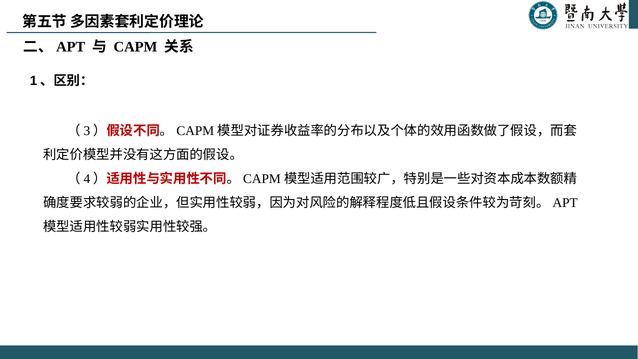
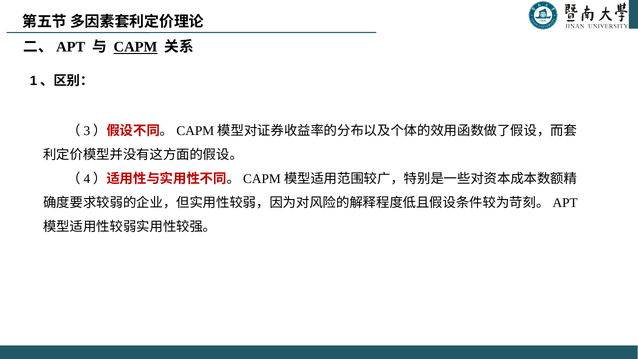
CAPM underline: none -> present (135, 47)
